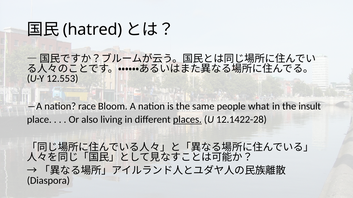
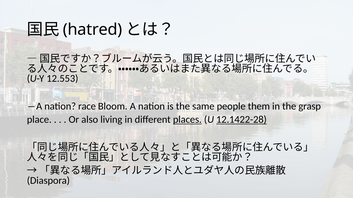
what: what -> them (259, 107)
insult: insult -> grasp (310, 107)
12.1422-28 underline: none -> present (241, 120)
